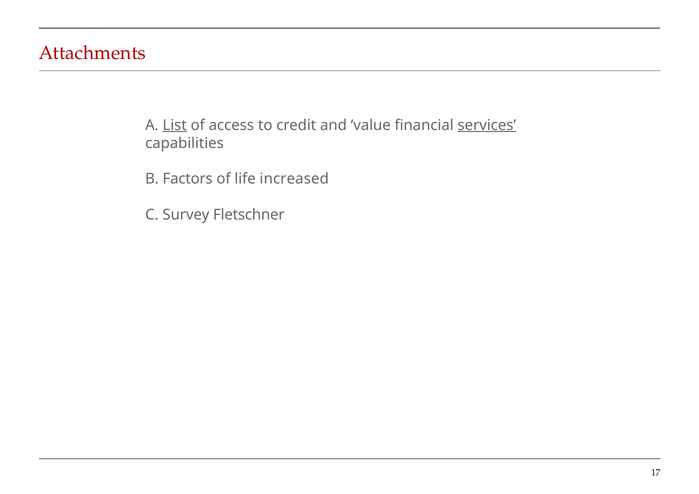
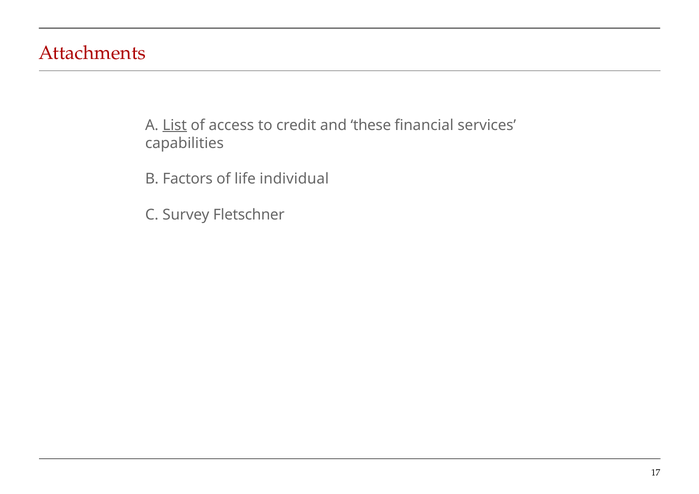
value: value -> these (371, 125)
services underline: present -> none (487, 125)
increased: increased -> individual (294, 179)
